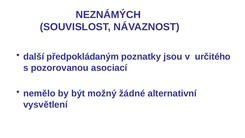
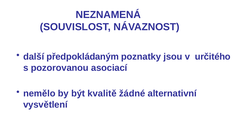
NEZNÁMÝCH: NEZNÁMÝCH -> NEZNAMENÁ (108, 15)
možný: možný -> kvalitě (102, 93)
